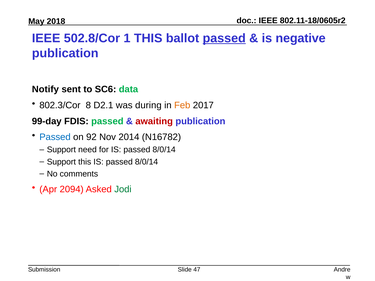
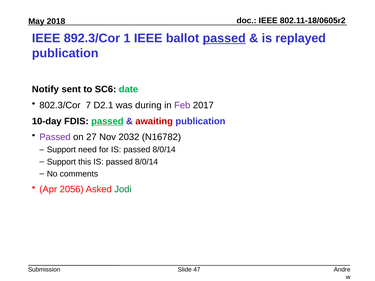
502.8/Cor: 502.8/Cor -> 892.3/Cor (92, 38)
1 THIS: THIS -> IEEE (148, 38)
negative: negative -> replayed (301, 38)
data: data -> date (128, 89)
8: 8 -> 7 (88, 105)
Feb colour: orange -> purple (182, 105)
99-day: 99-day -> 10-day (47, 121)
passed underline: none -> present (107, 121)
Passed colour: blue -> purple (55, 137)
92: 92 -> 27 (91, 137)
2014: 2014 -> 2032 (129, 137)
2094: 2094 -> 2056 (72, 189)
